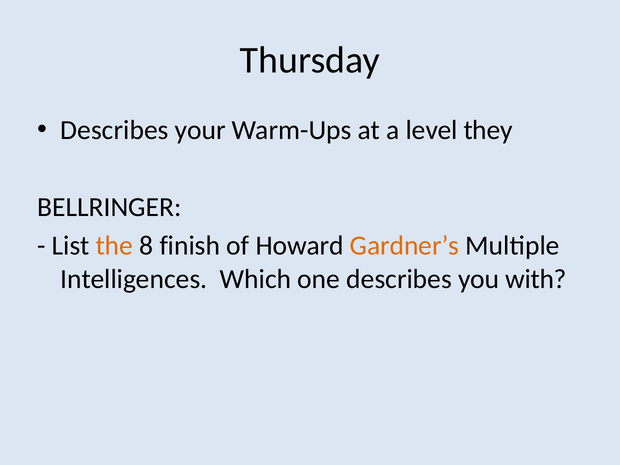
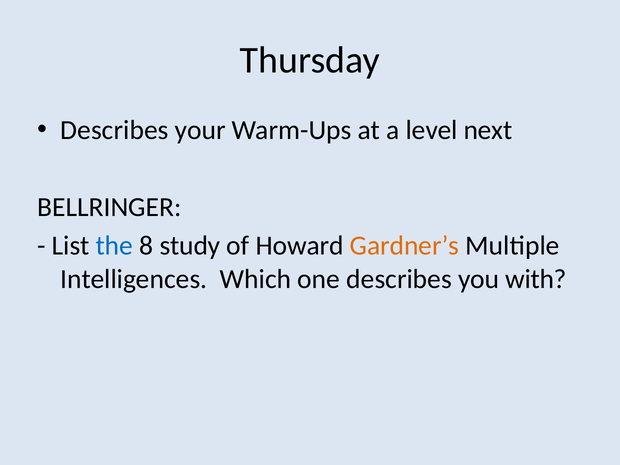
they: they -> next (488, 130)
the colour: orange -> blue (114, 246)
finish: finish -> study (190, 246)
